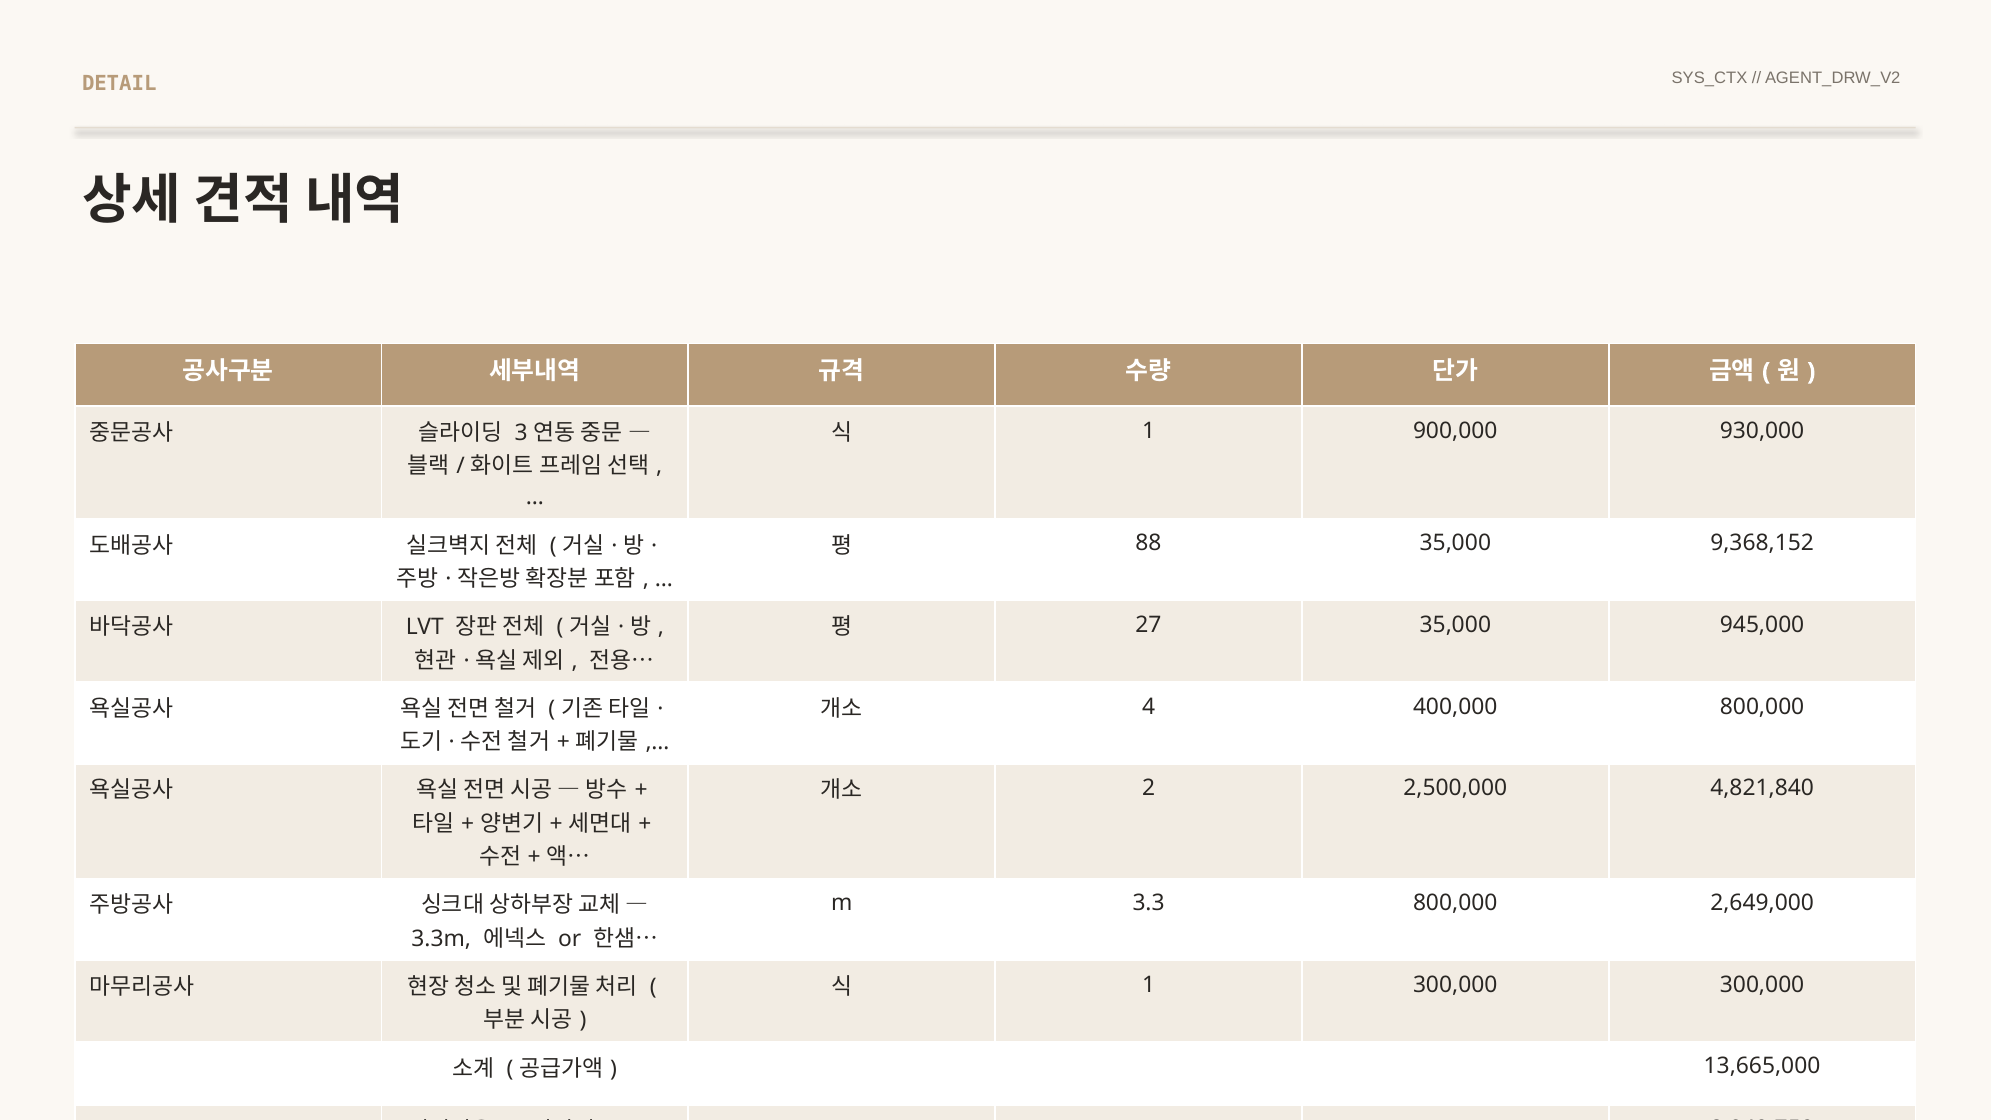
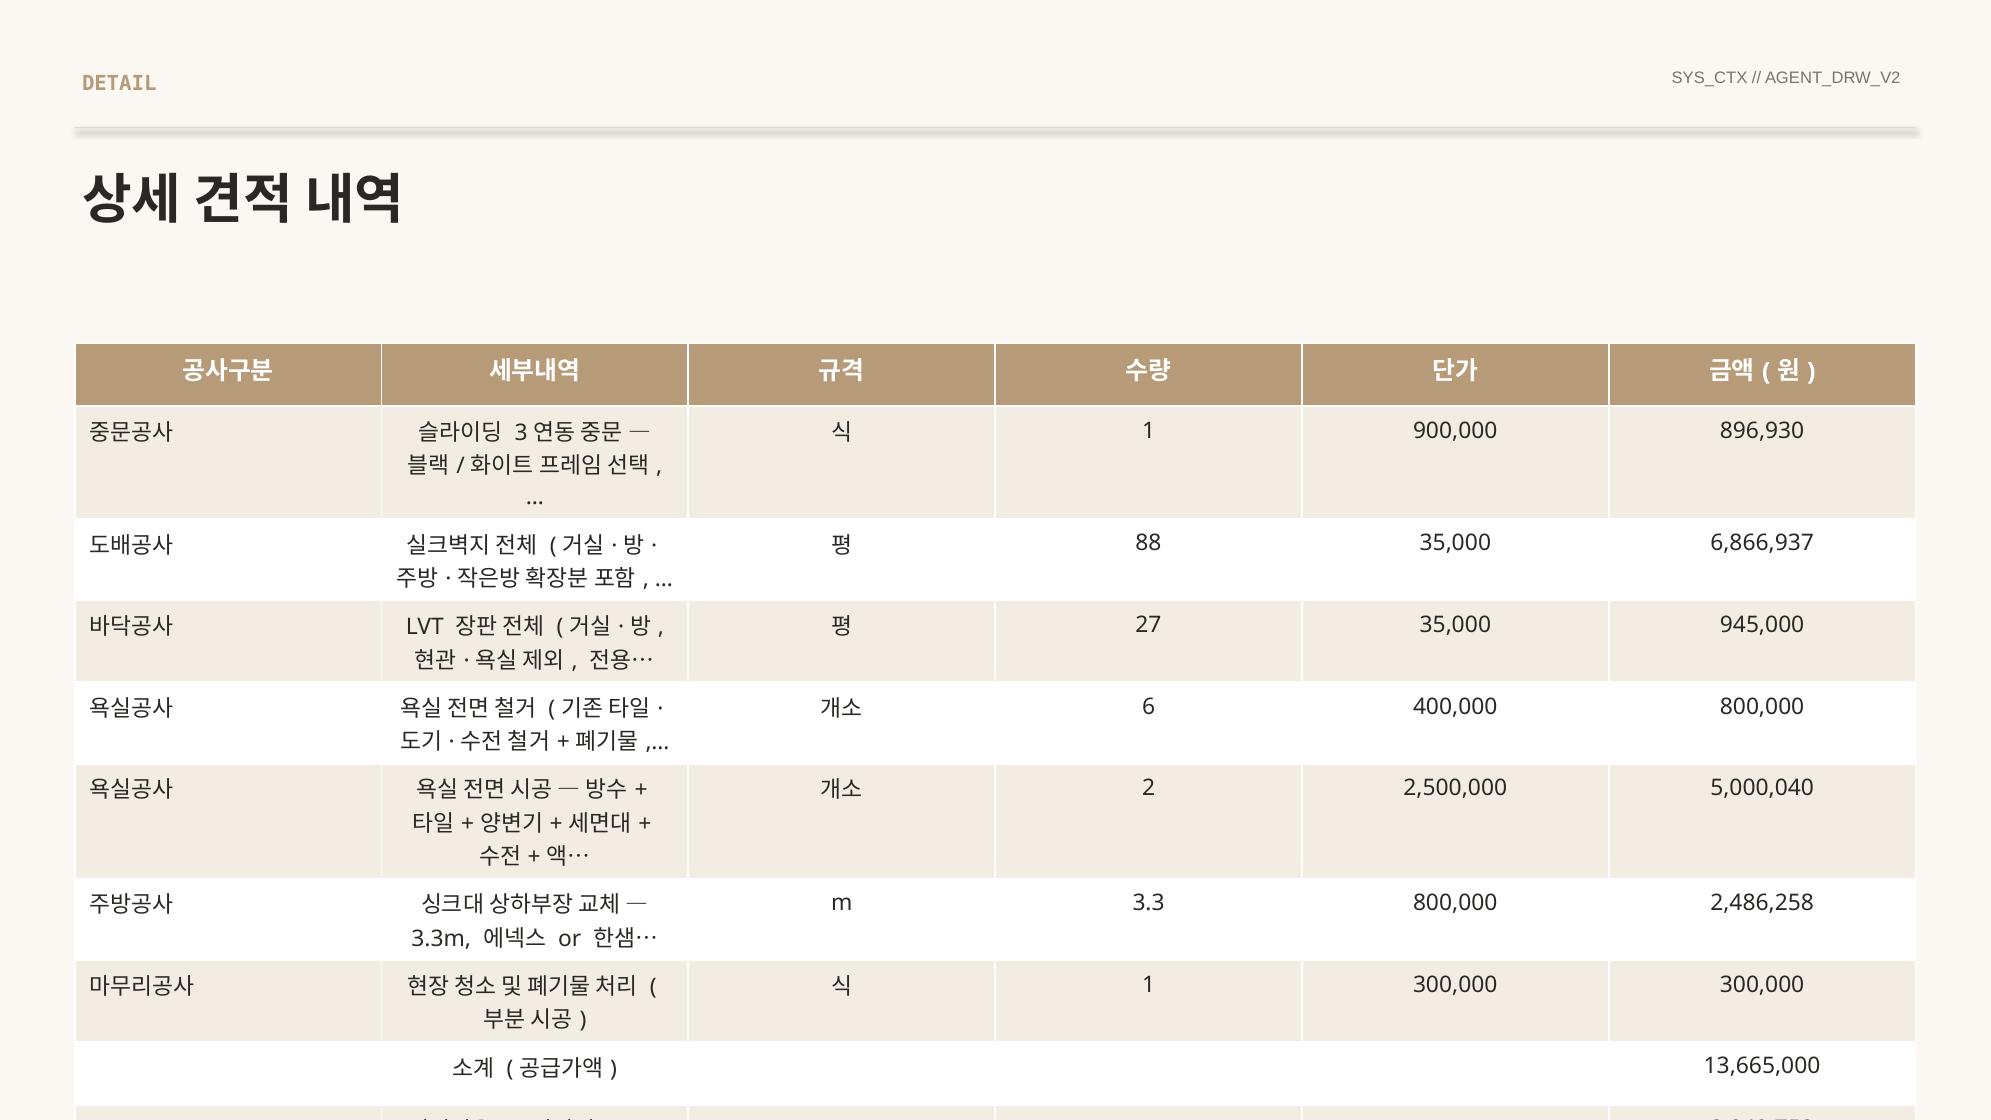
930,000: 930,000 -> 896,930 (1762, 430)
9,368,152: 9,368,152 -> 6,866,937 (1762, 543)
4: 4 -> 6 (1149, 707)
4,821,840: 4,821,840 -> 5,000,040 (1762, 788)
2,649,000: 2,649,000 -> 2,486,258 (1762, 903)
